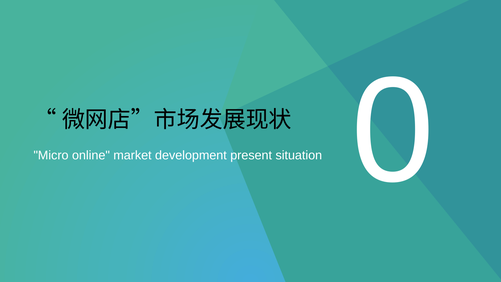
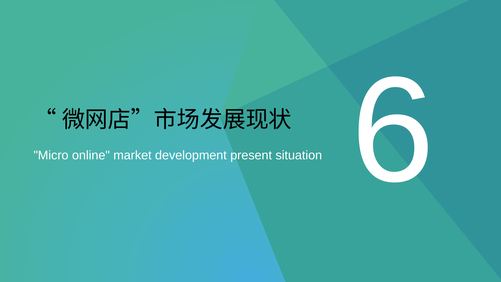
0: 0 -> 6 (393, 132)
